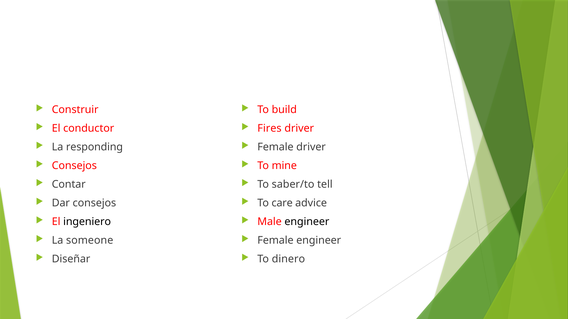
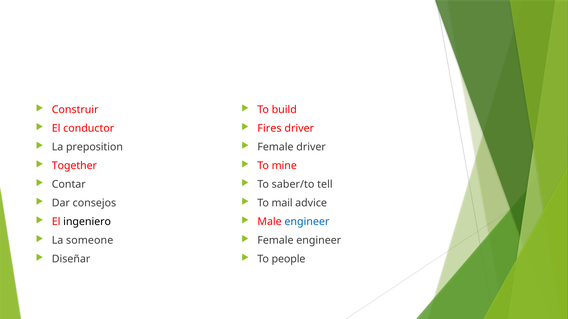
responding: responding -> preposition (95, 147)
Consejos: Consejos -> Together (74, 166)
care: care -> mail (282, 203)
engineer colour: black -> blue (307, 222)
dinero: dinero -> people (289, 260)
